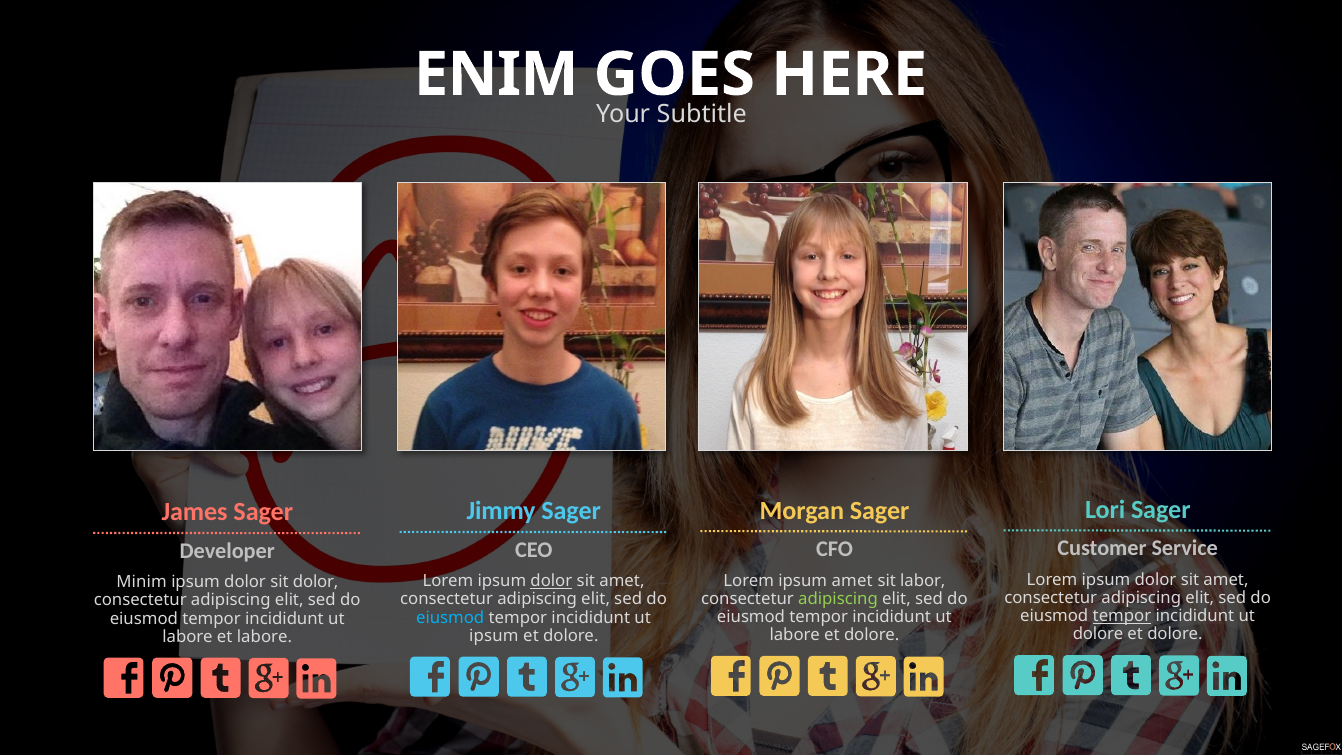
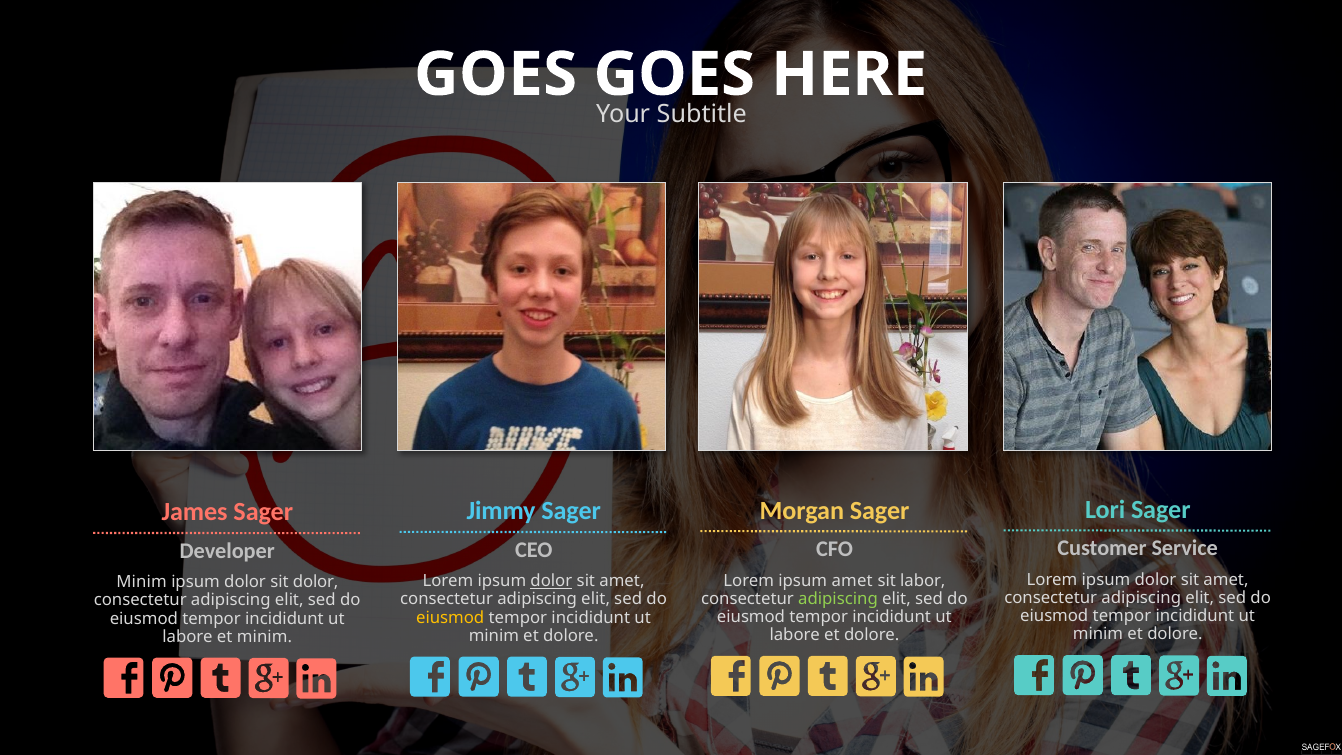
ENIM: ENIM -> GOES (496, 75)
tempor underline: present -> none (1122, 616)
eiusmod colour: light blue -> yellow (450, 617)
dolore: dolore -> minim (1098, 634)
ipsum: ipsum -> minim (494, 636)
et labore: labore -> minim (264, 637)
